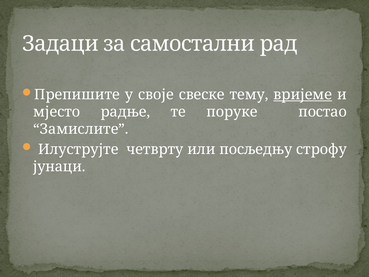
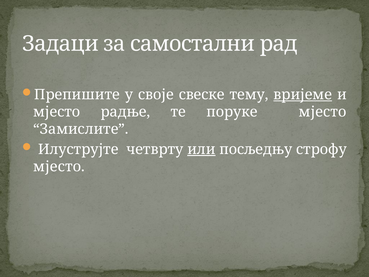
поруке постао: постао -> мјесто (322, 112)
или underline: none -> present (201, 149)
јунаци: јунаци -> мјесто (59, 166)
